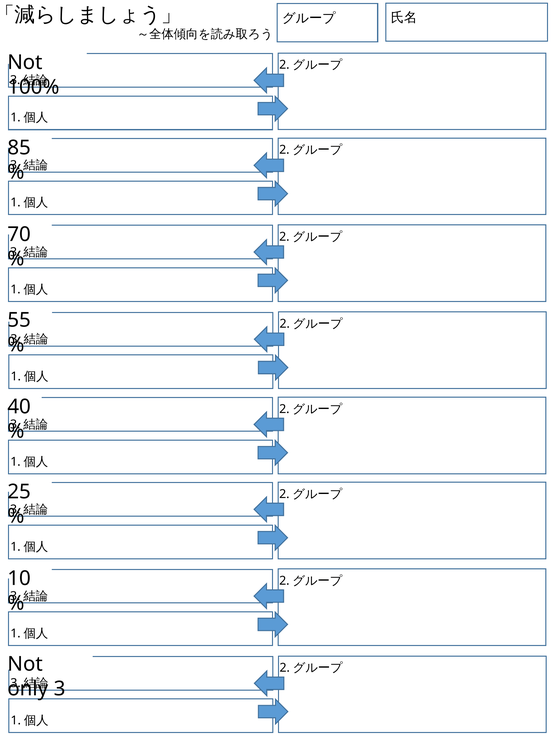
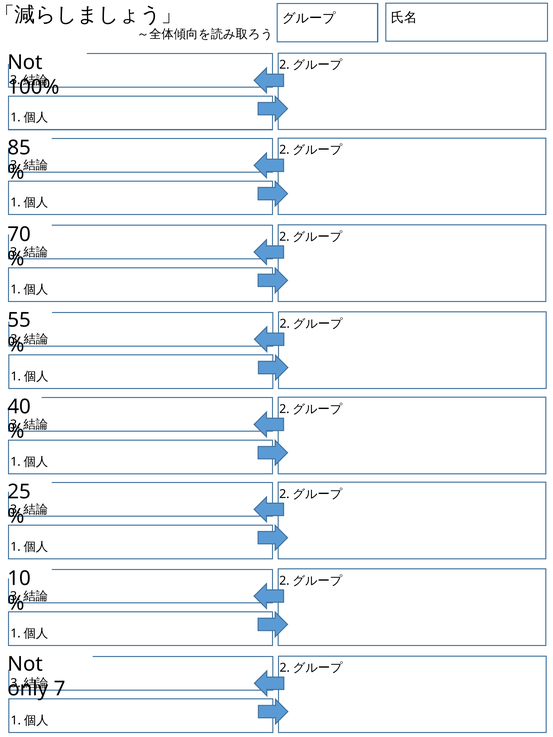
3: 3 -> 7 (60, 689)
